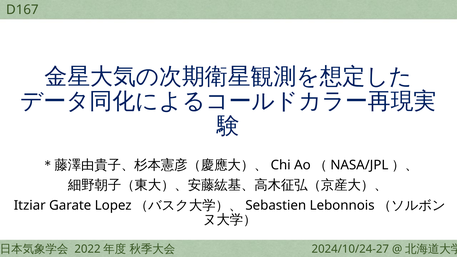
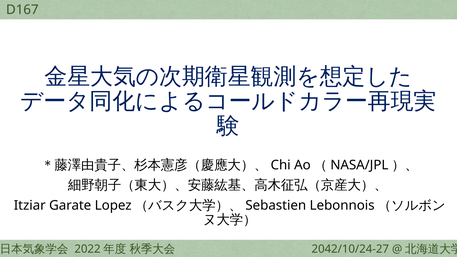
2024/10/24-27: 2024/10/24-27 -> 2042/10/24-27 (350, 249)
